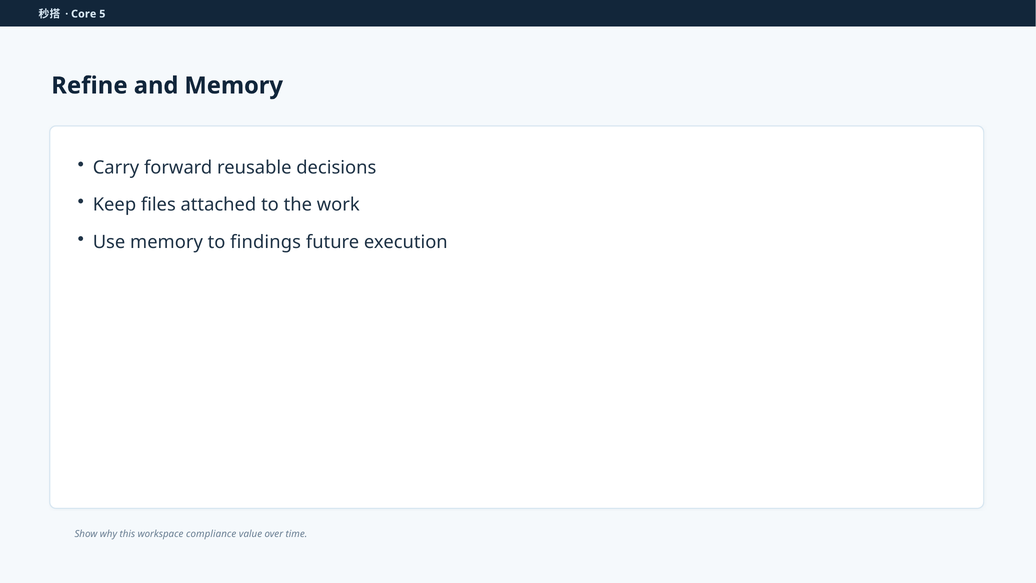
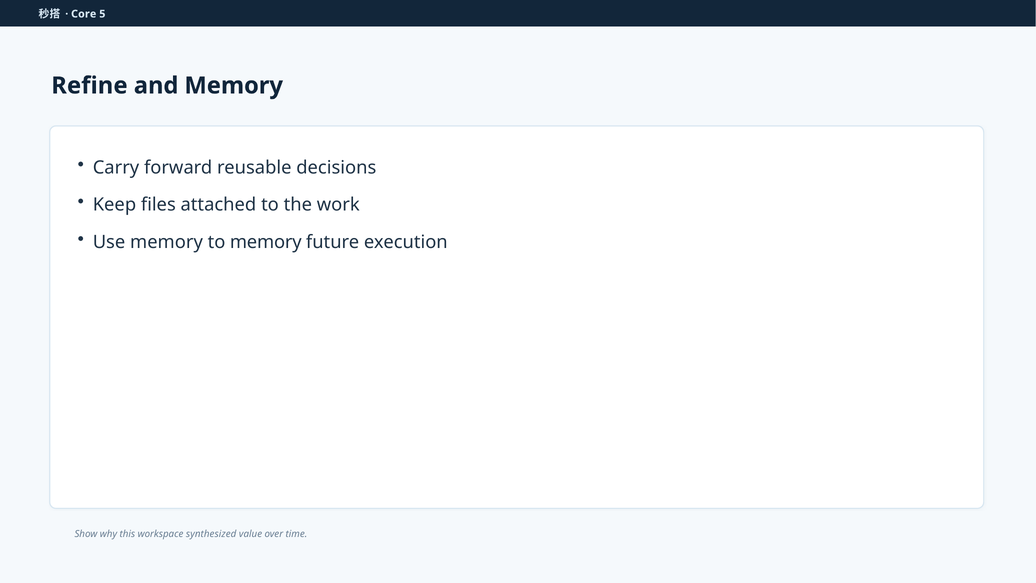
to findings: findings -> memory (266, 242)
compliance: compliance -> synthesized (211, 534)
